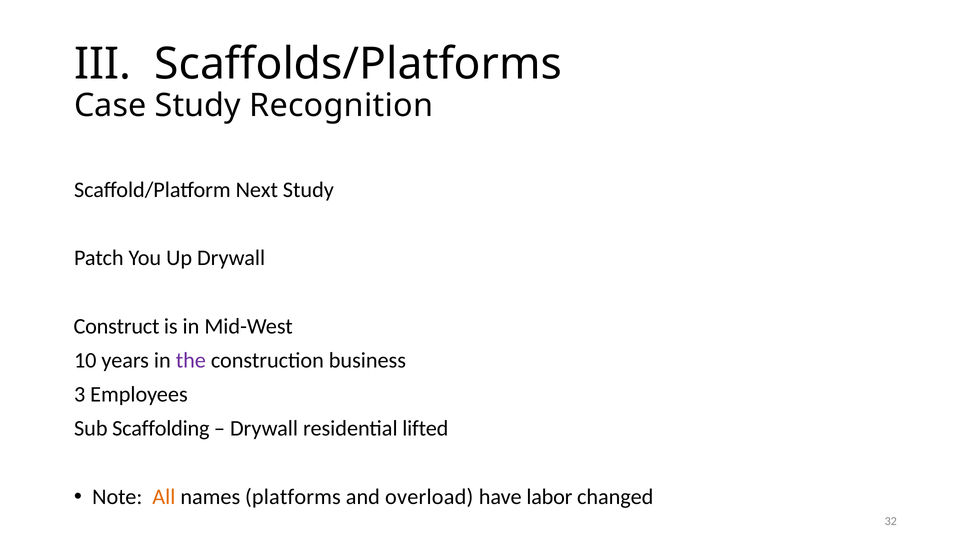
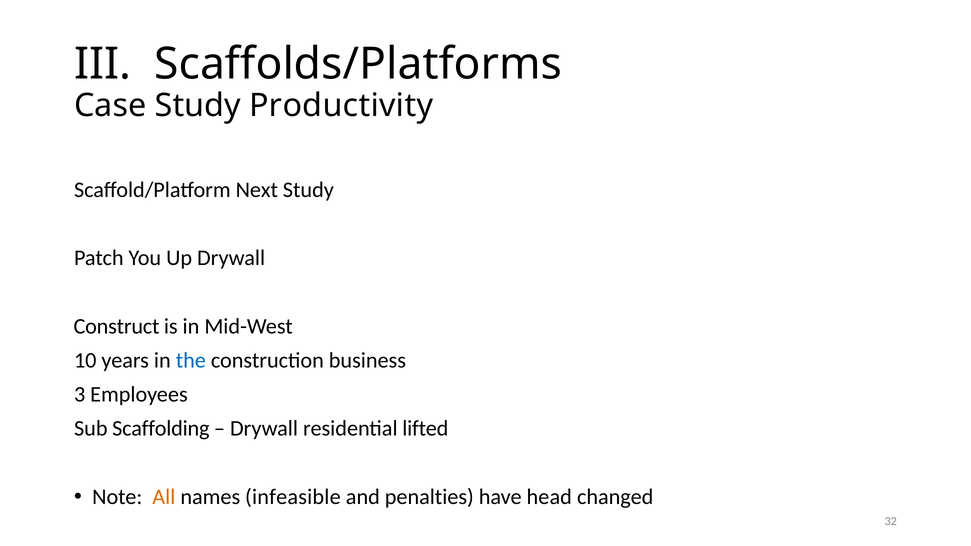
Recognition: Recognition -> Productivity (341, 106)
the colour: purple -> blue (191, 360)
platforms: platforms -> infeasible (293, 497)
overload: overload -> penalties (429, 497)
labor: labor -> head (549, 497)
